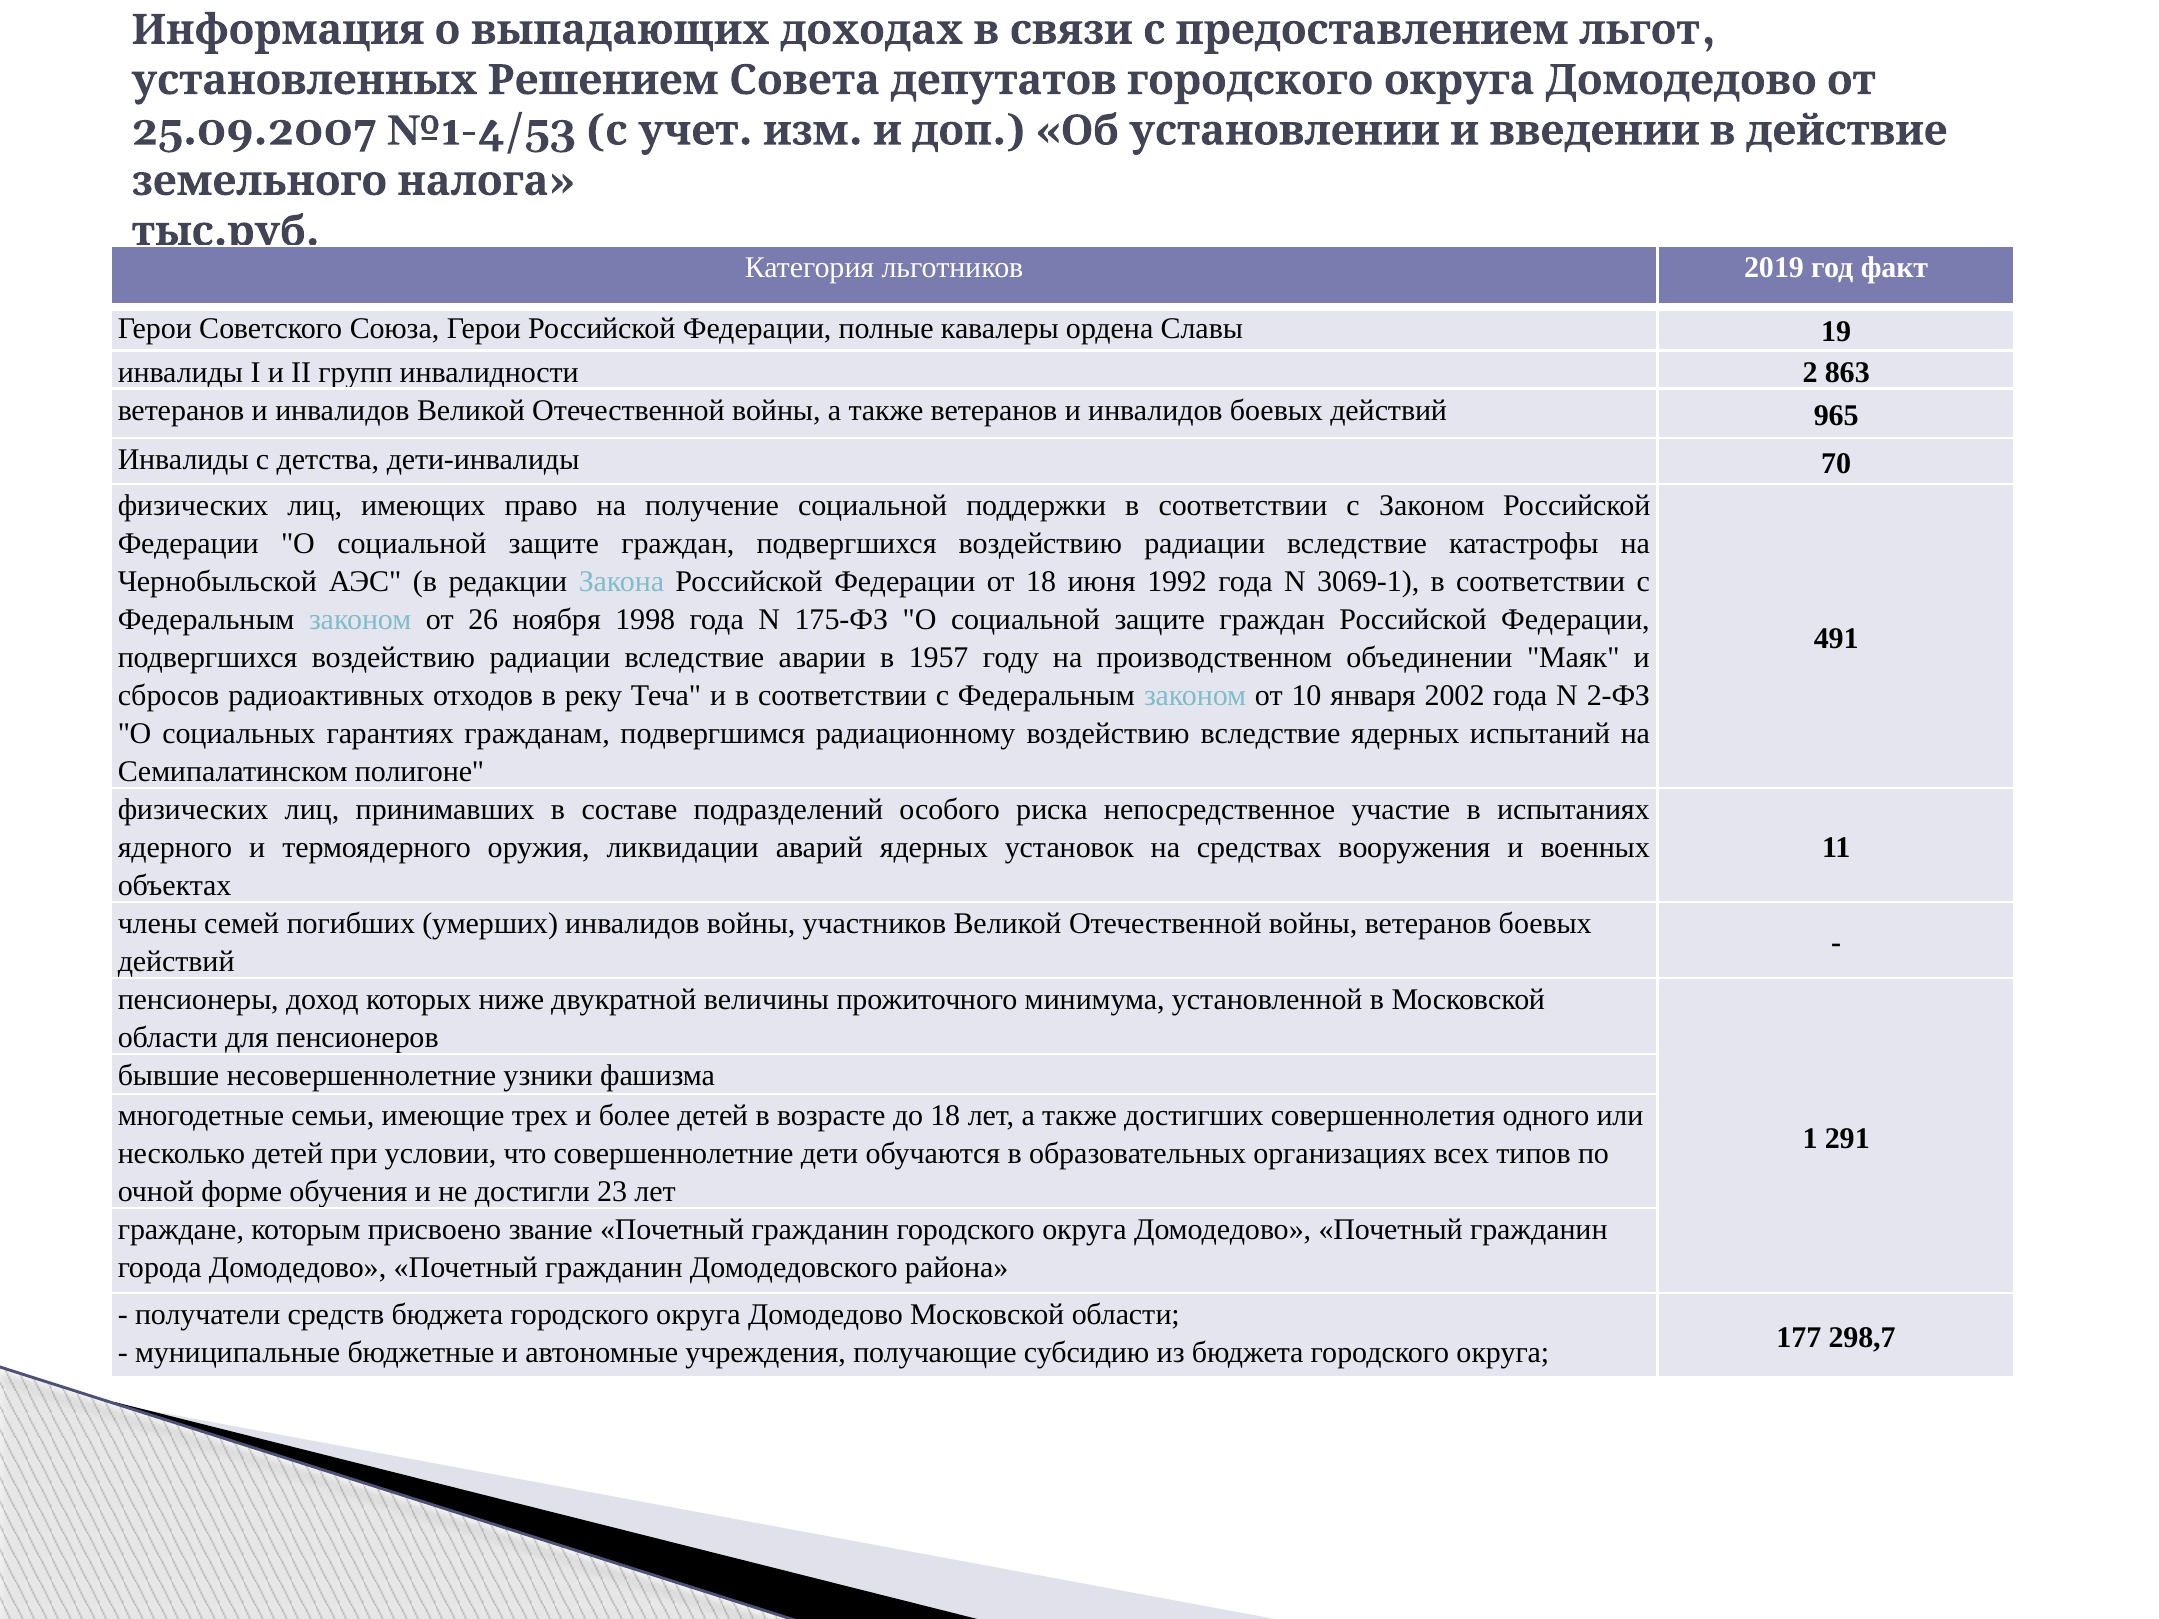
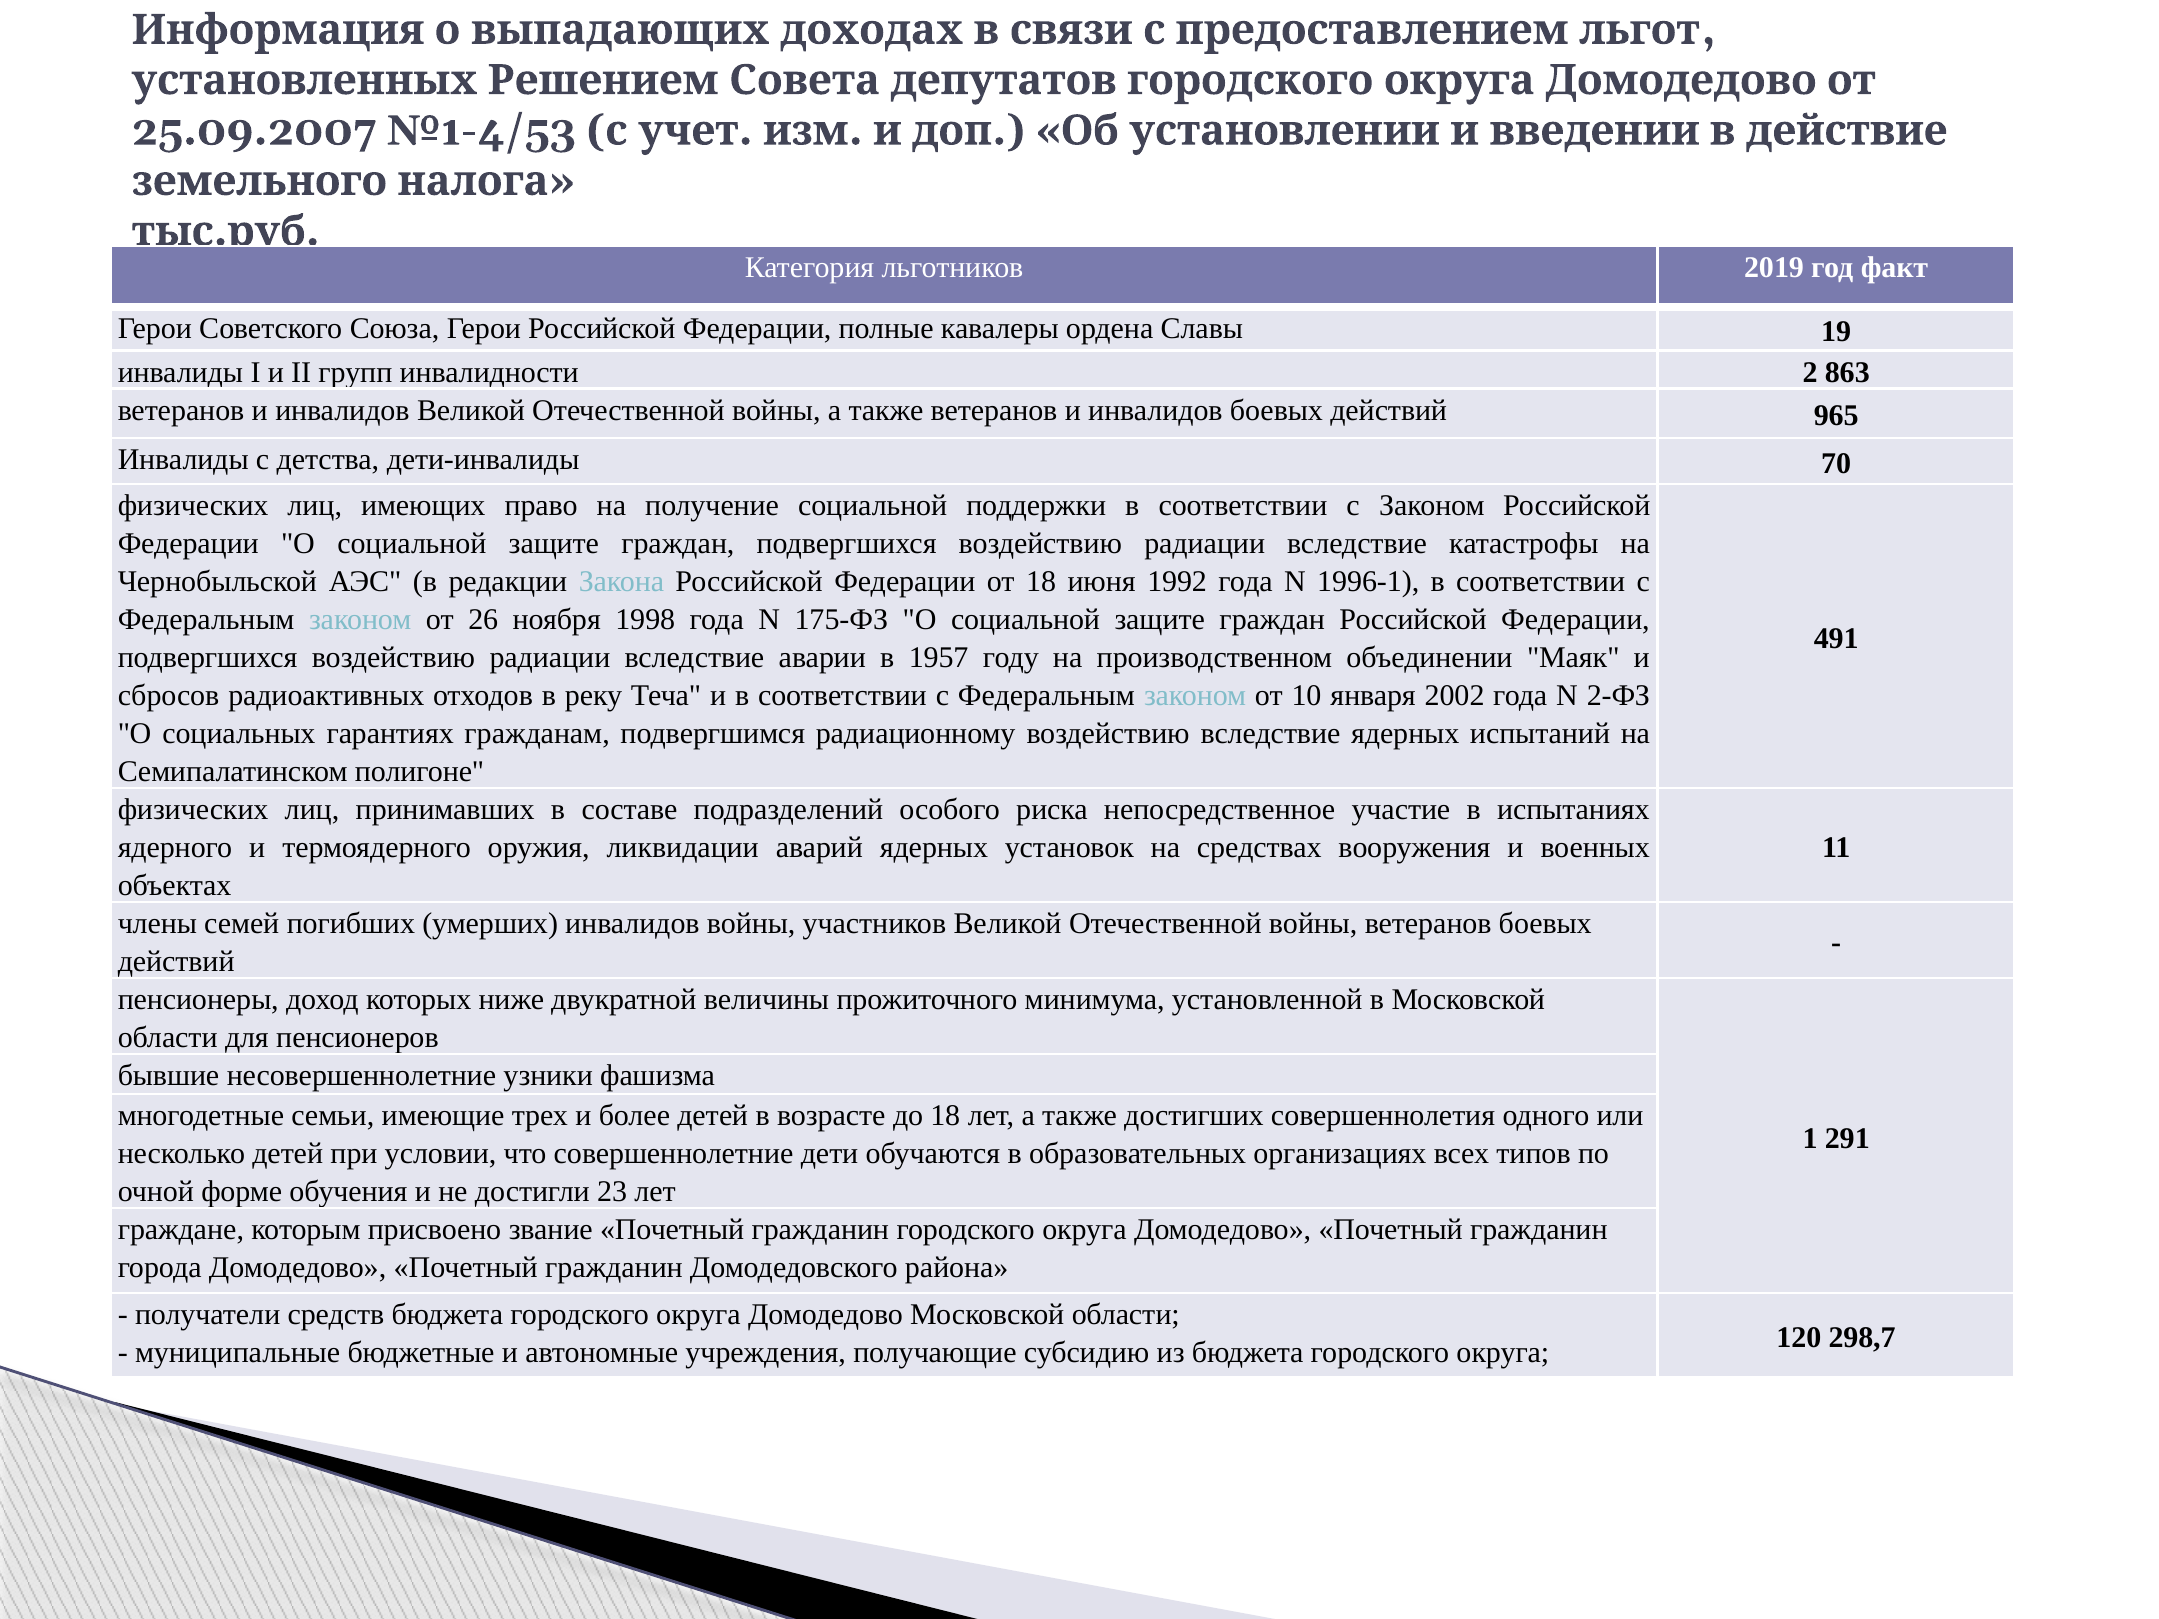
3069-1: 3069-1 -> 1996-1 (1368, 582)
177: 177 -> 120 (1799, 1338)
